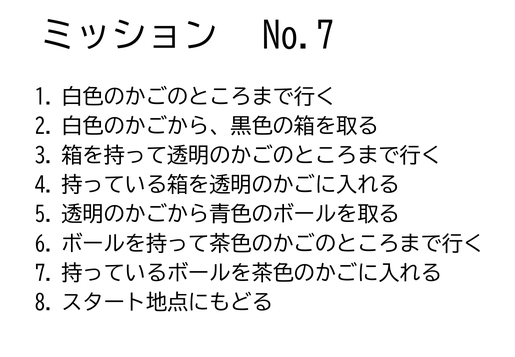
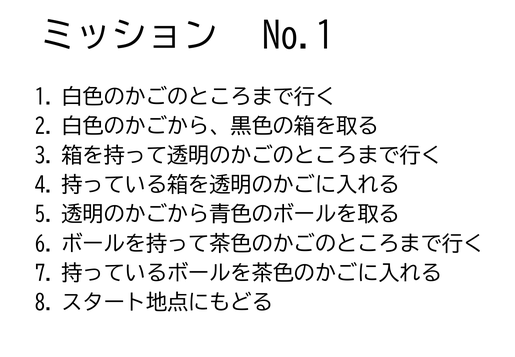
No.7: No.7 -> No.1 (298, 36)
